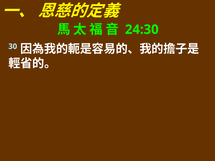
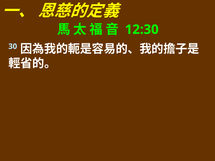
24:30: 24:30 -> 12:30 (142, 30)
